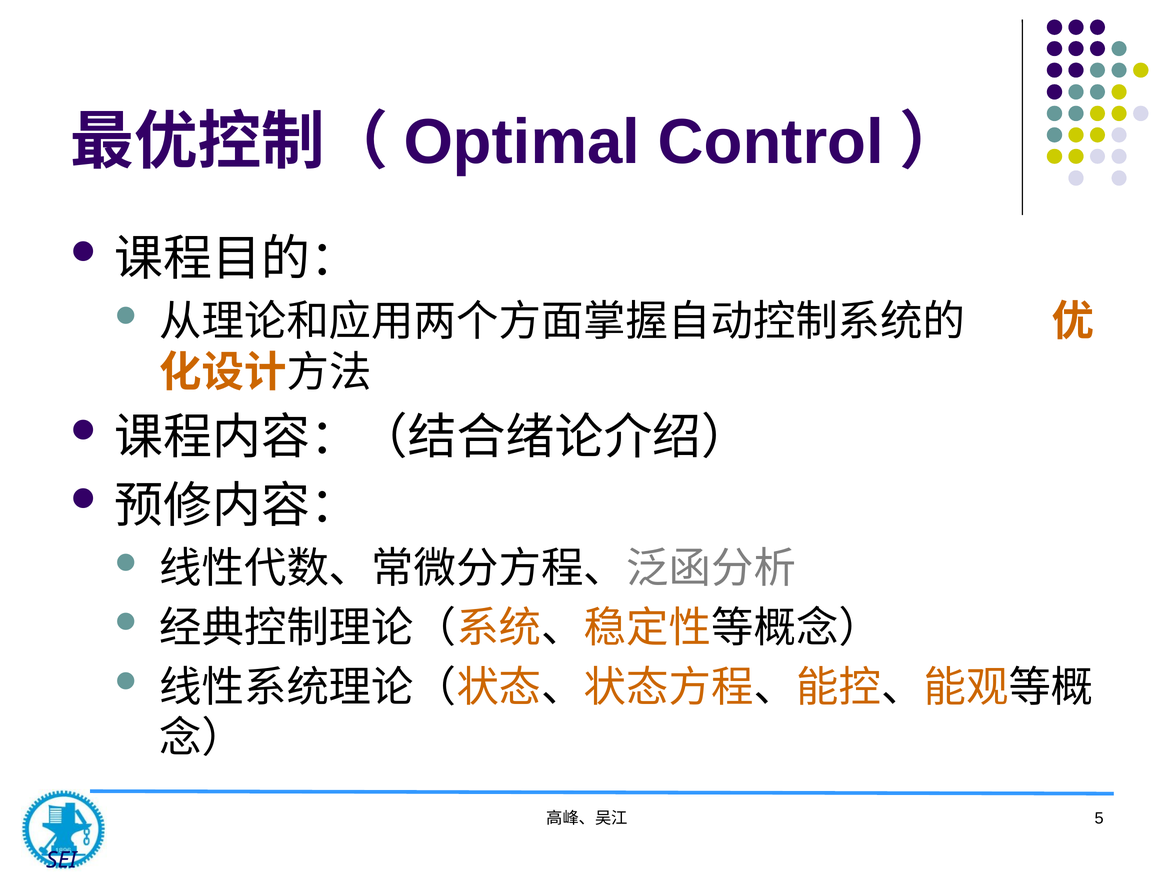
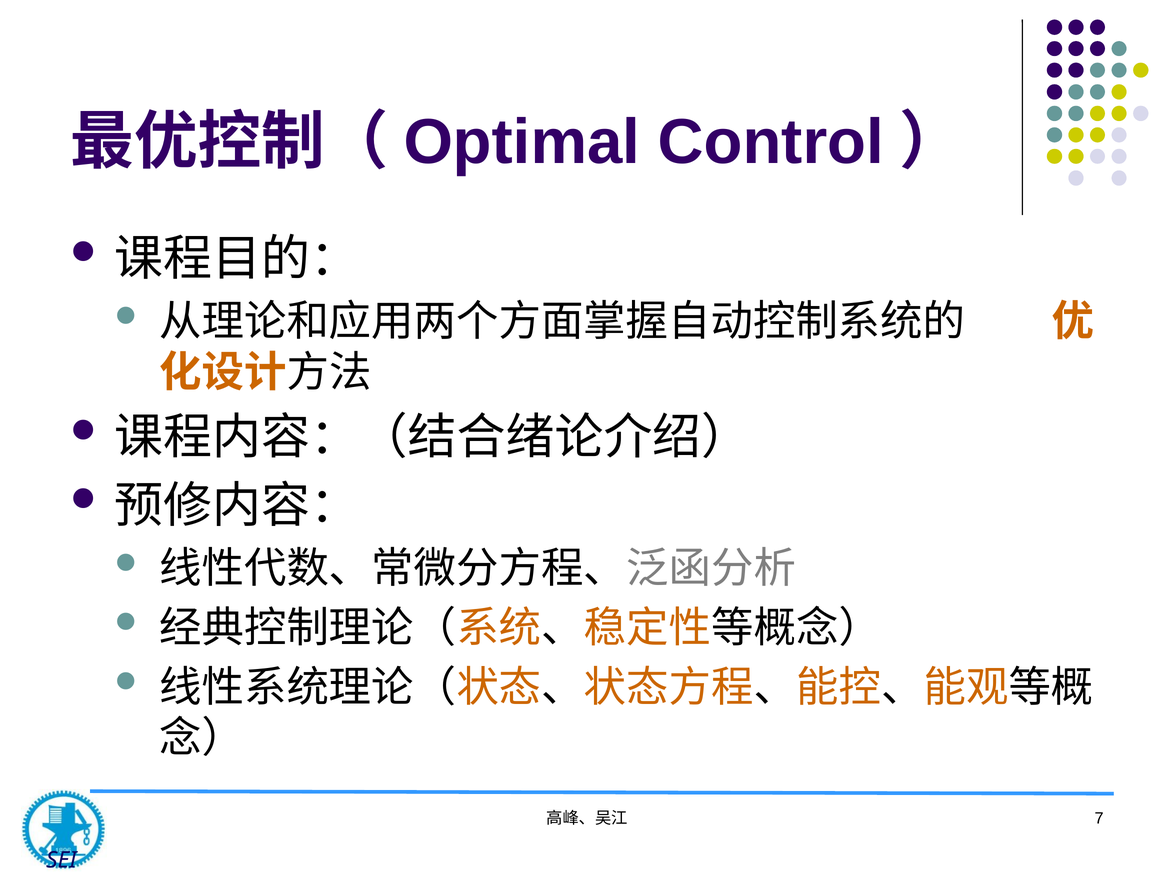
5: 5 -> 7 (1099, 819)
